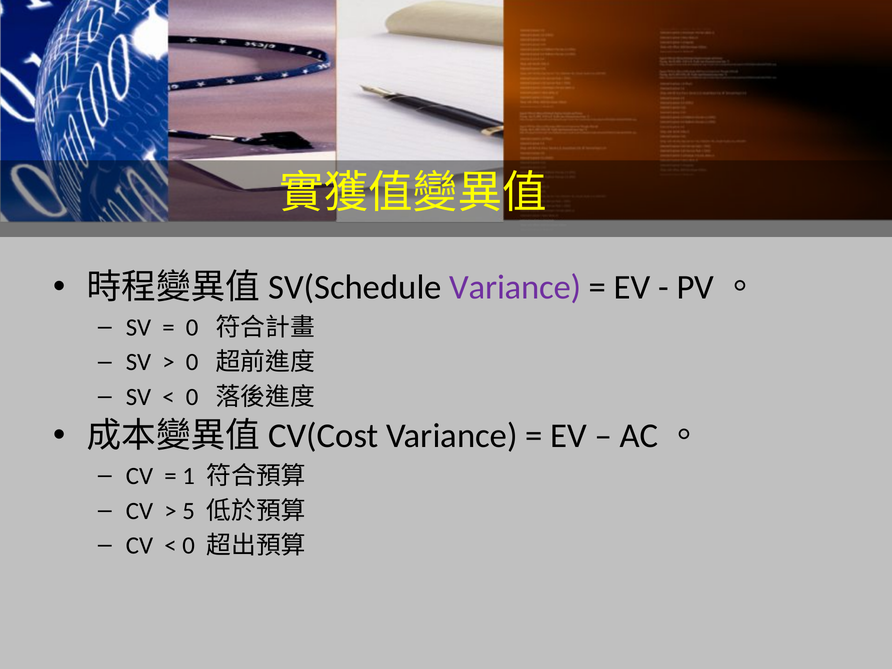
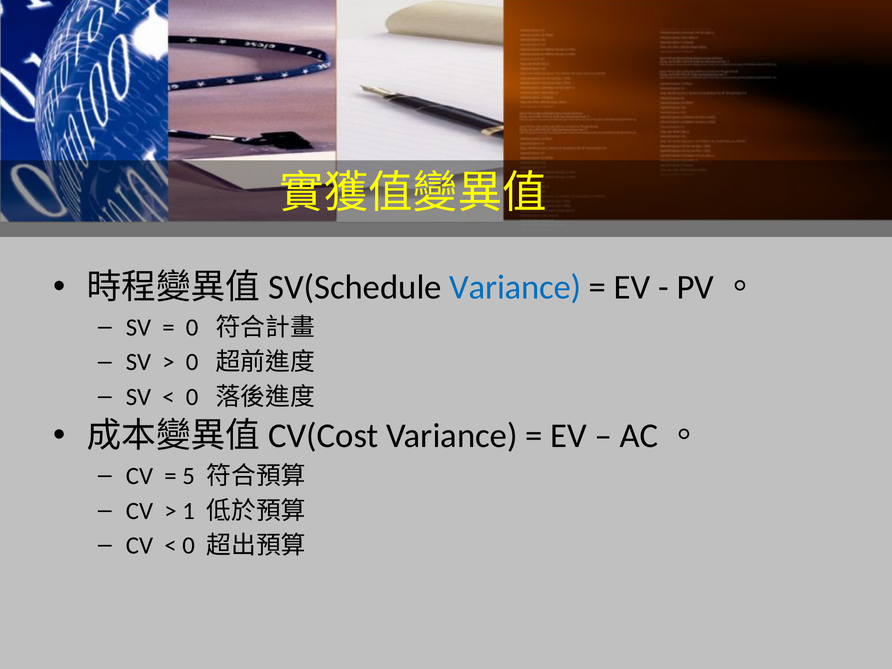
Variance colour: purple -> blue (515, 287)
1: 1 -> 5 (189, 476)
5: 5 -> 1 (189, 511)
